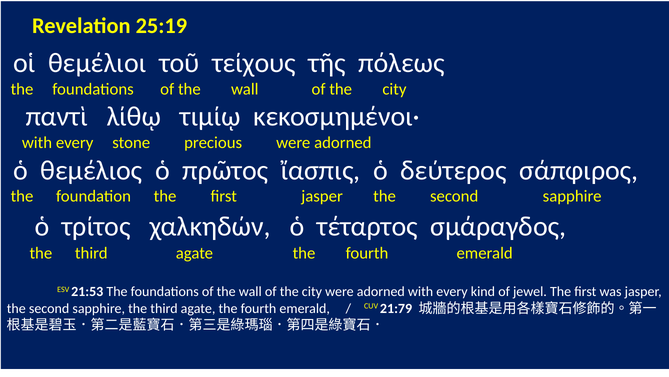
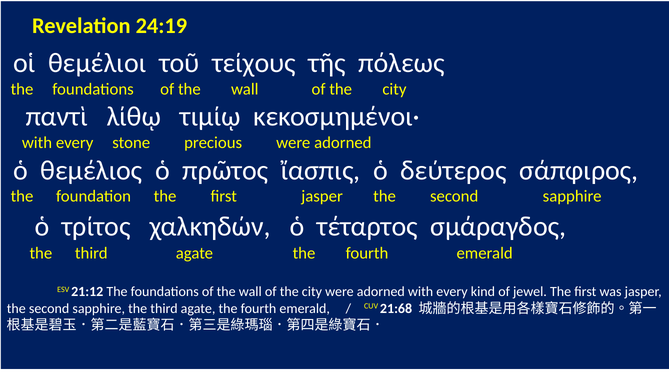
25:19: 25:19 -> 24:19 (161, 26)
21:53: 21:53 -> 21:12 (87, 292)
21:79: 21:79 -> 21:68 (396, 309)
